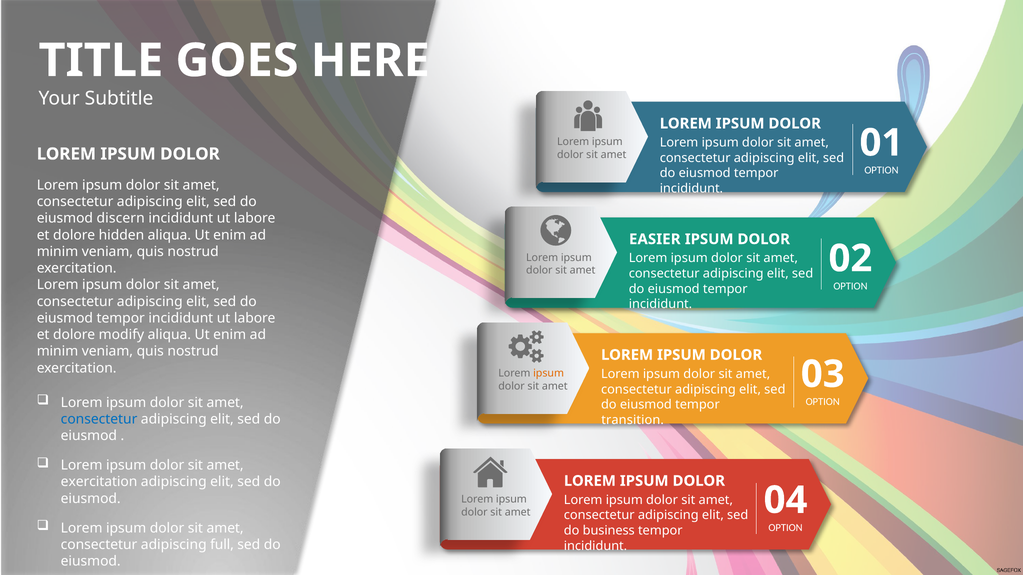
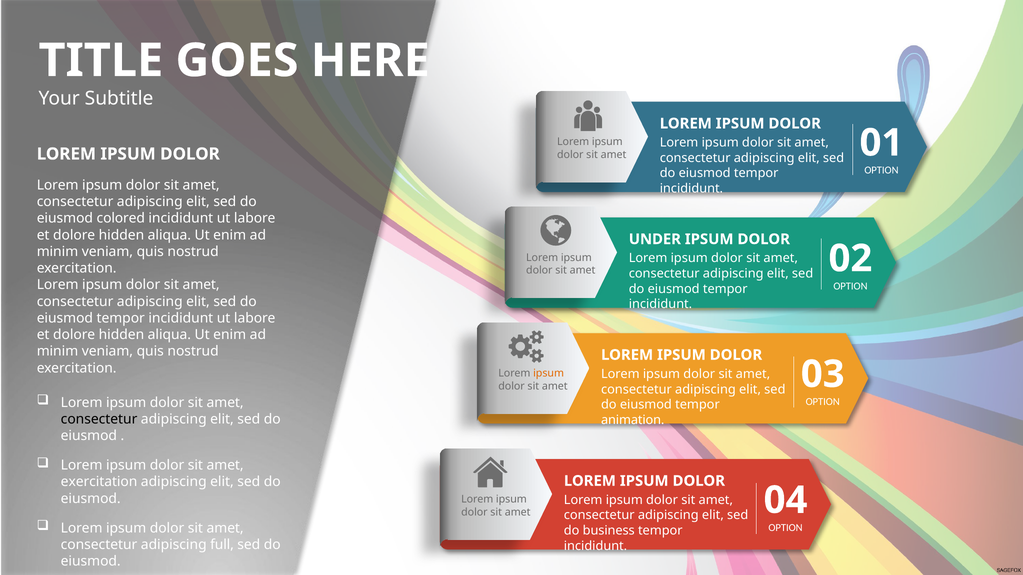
discern: discern -> colored (121, 218)
EASIER: EASIER -> UNDER (655, 239)
modify: modify -> hidden (121, 335)
consectetur colour: blue -> black (99, 419)
transition: transition -> animation (633, 420)
